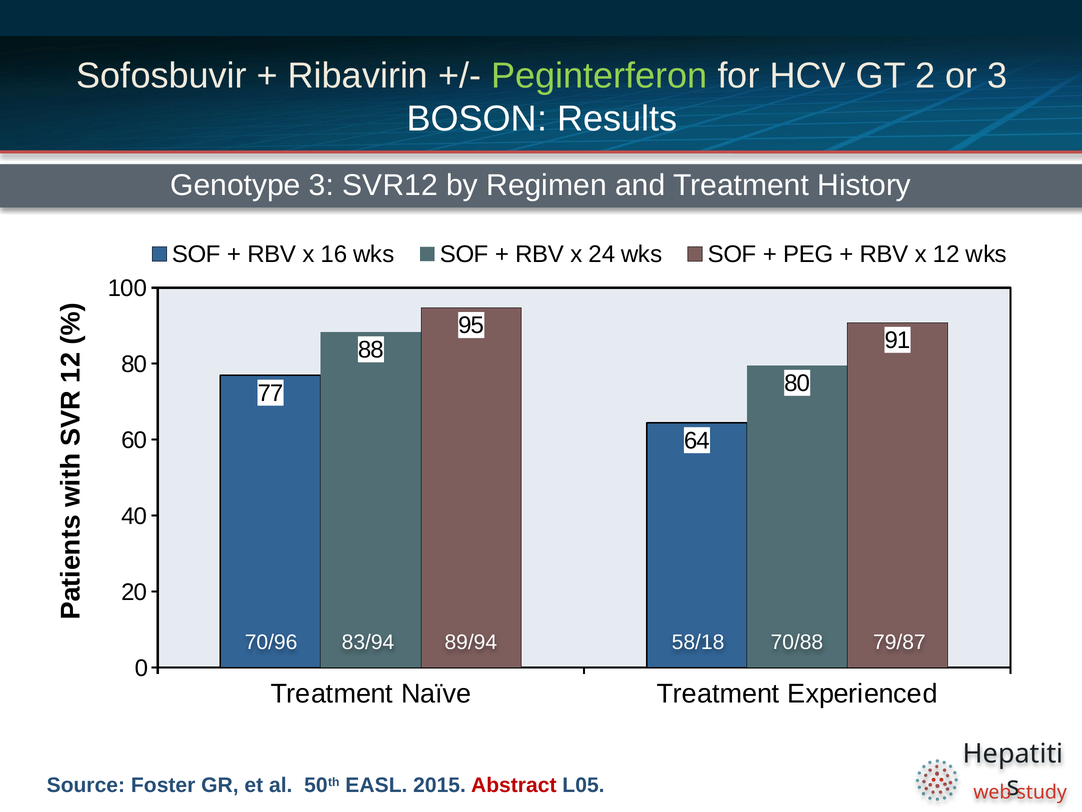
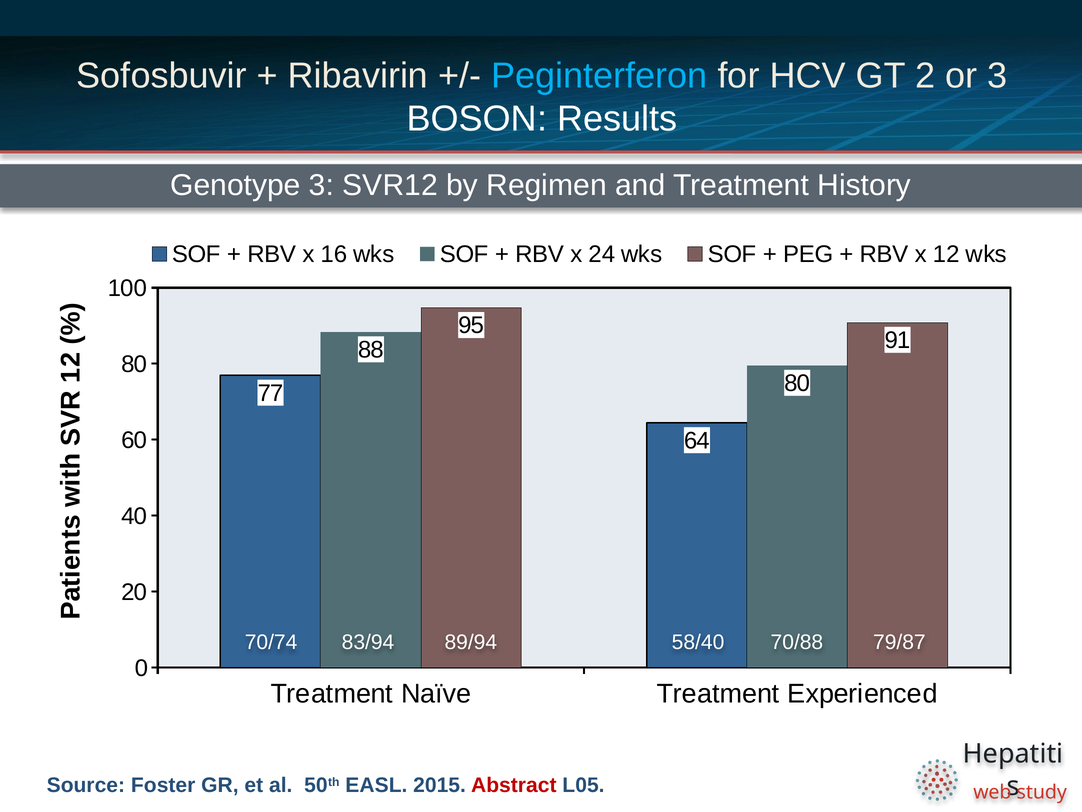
Peginterferon colour: light green -> light blue (599, 76)
70/96: 70/96 -> 70/74 (271, 642)
58/18: 58/18 -> 58/40 (698, 642)
